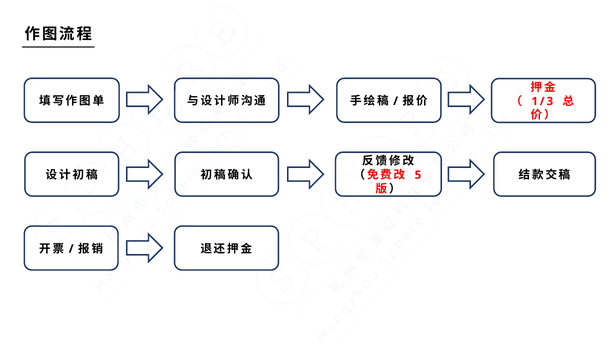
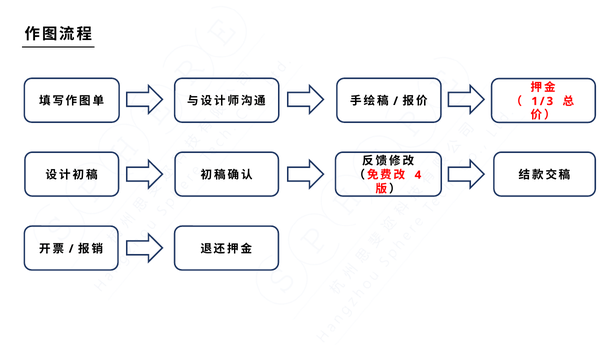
5: 5 -> 4 (418, 175)
